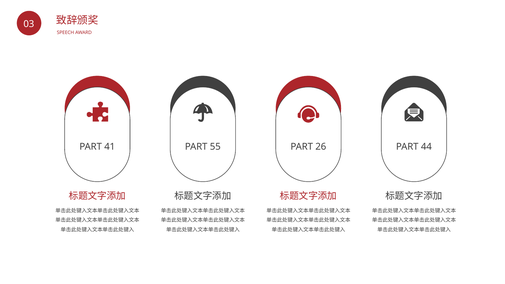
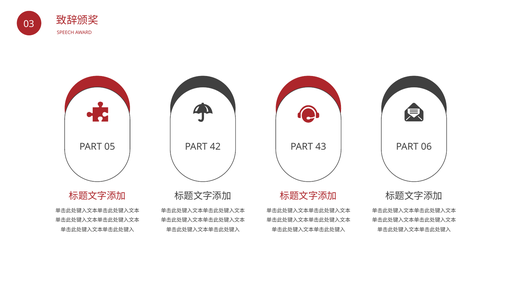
41: 41 -> 05 (110, 147)
55: 55 -> 42 (215, 147)
26: 26 -> 43 (321, 147)
44: 44 -> 06 (426, 147)
